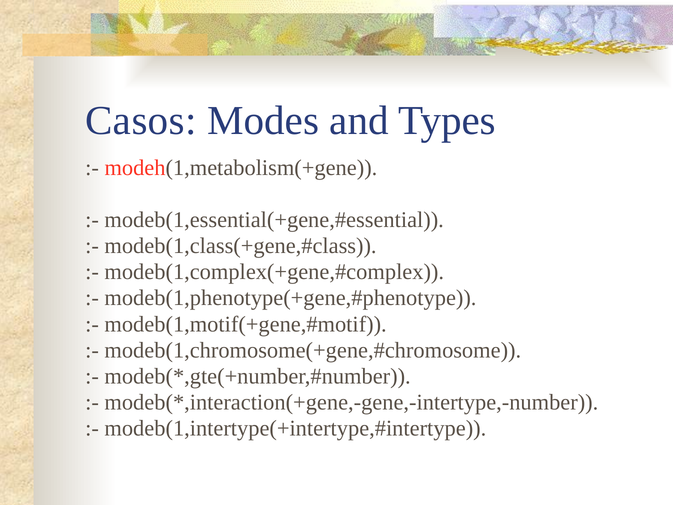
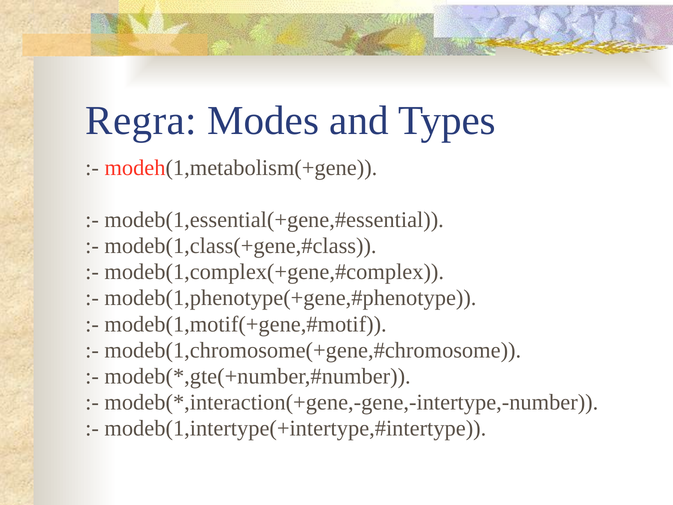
Casos: Casos -> Regra (141, 121)
